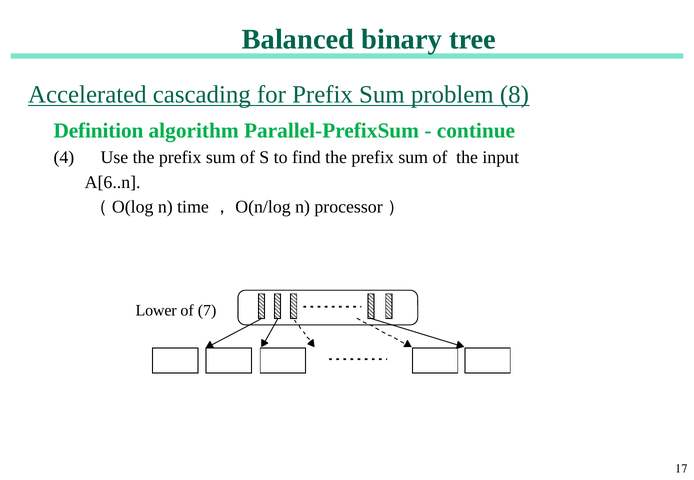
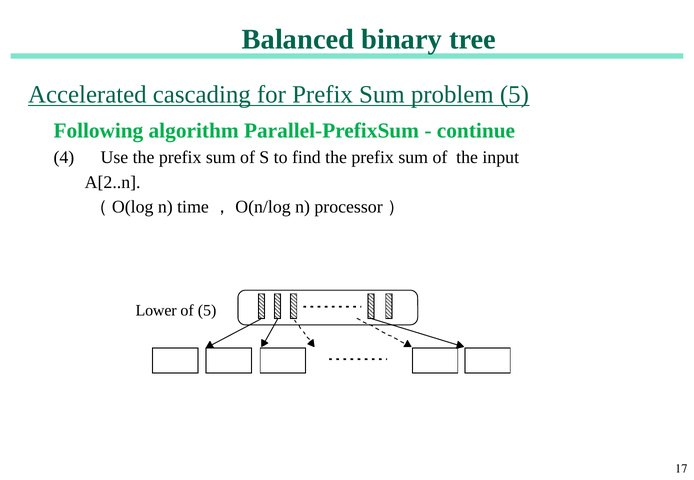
problem 8: 8 -> 5 (514, 95)
Definition: Definition -> Following (98, 131)
A[6..n: A[6..n -> A[2..n (113, 182)
of 7: 7 -> 5 (207, 311)
